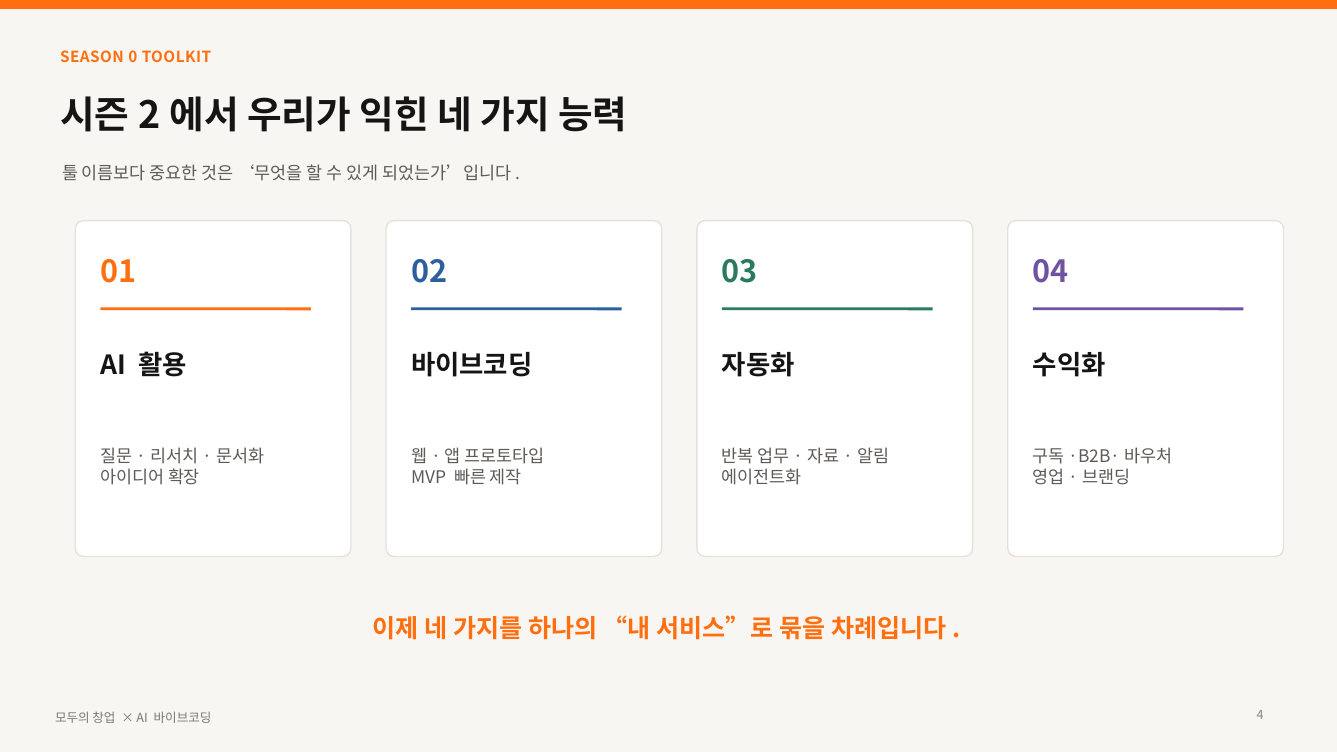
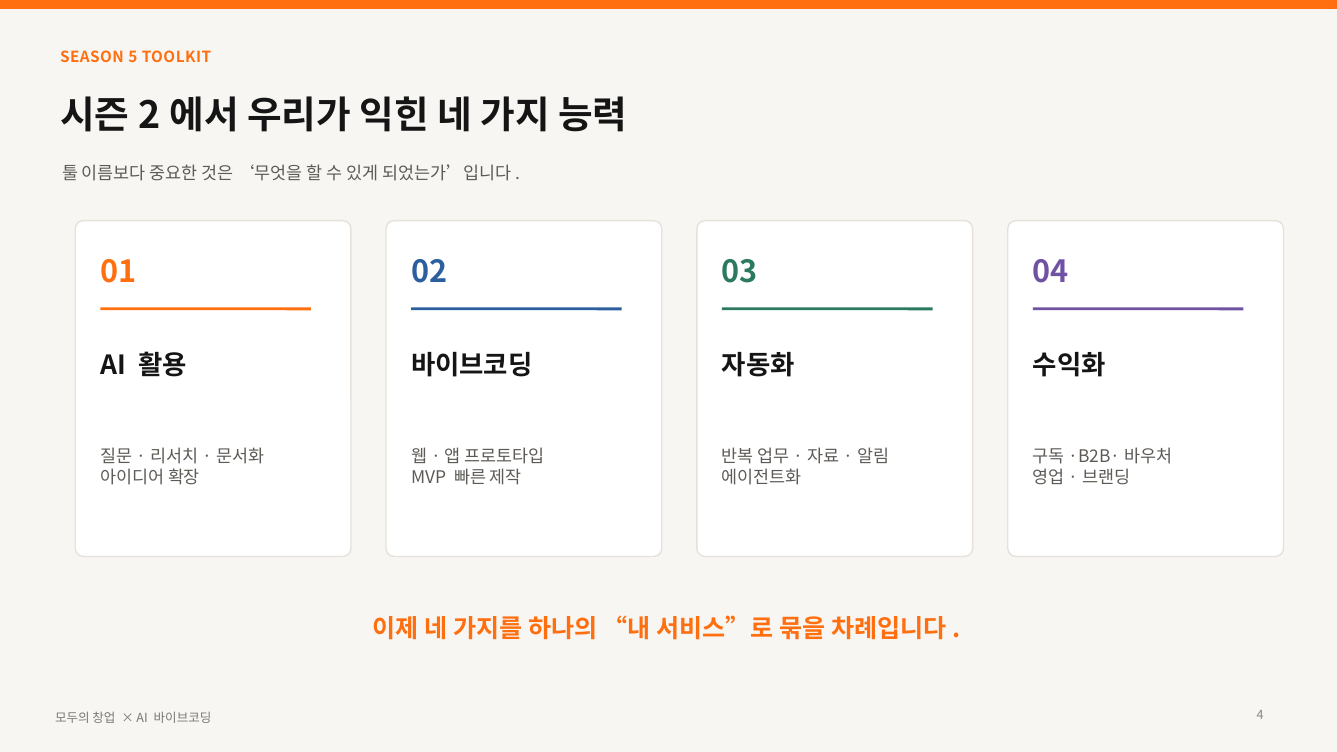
0: 0 -> 5 (133, 57)
